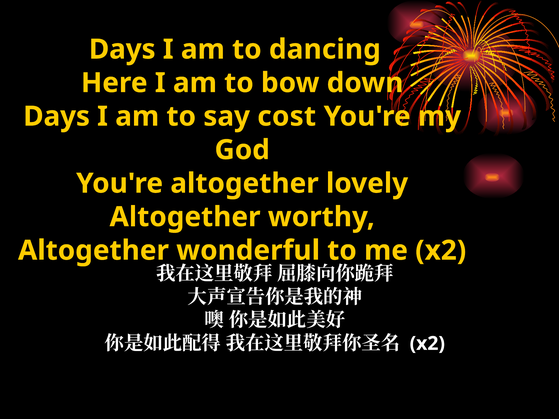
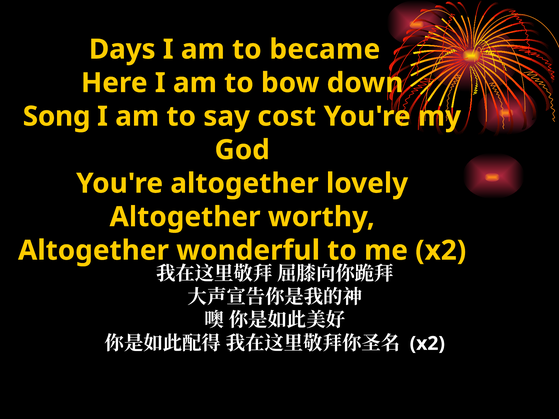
dancing: dancing -> became (325, 49)
Days: Days -> Song (57, 116)
